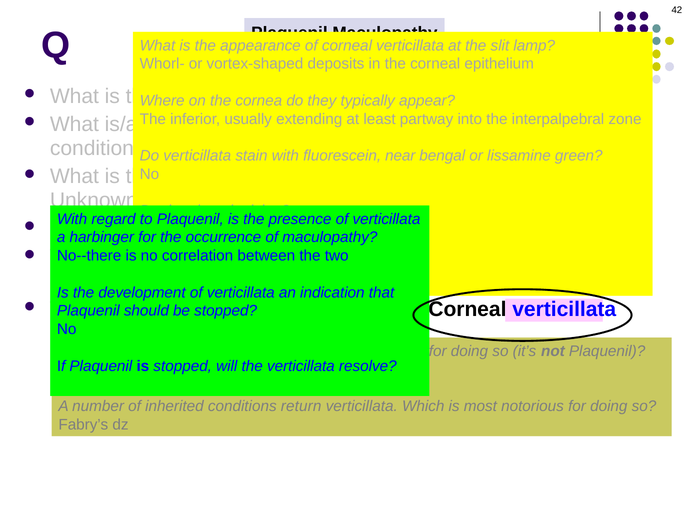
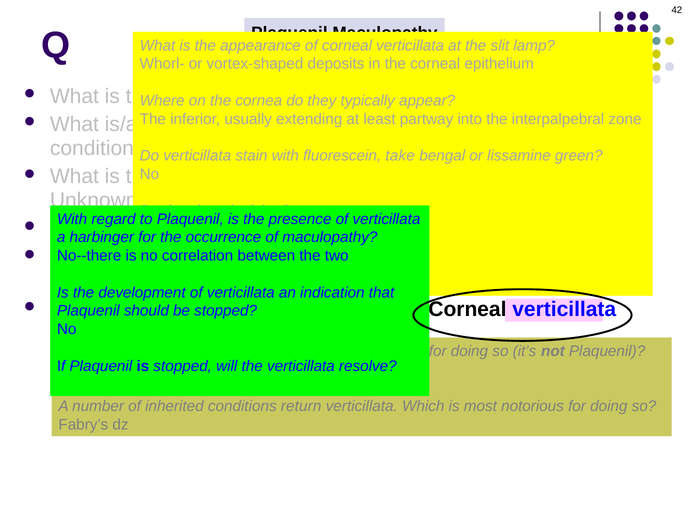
near: near -> take (400, 156)
